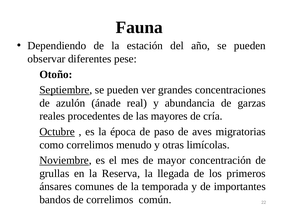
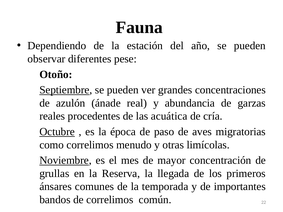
mayores: mayores -> acuática (169, 116)
